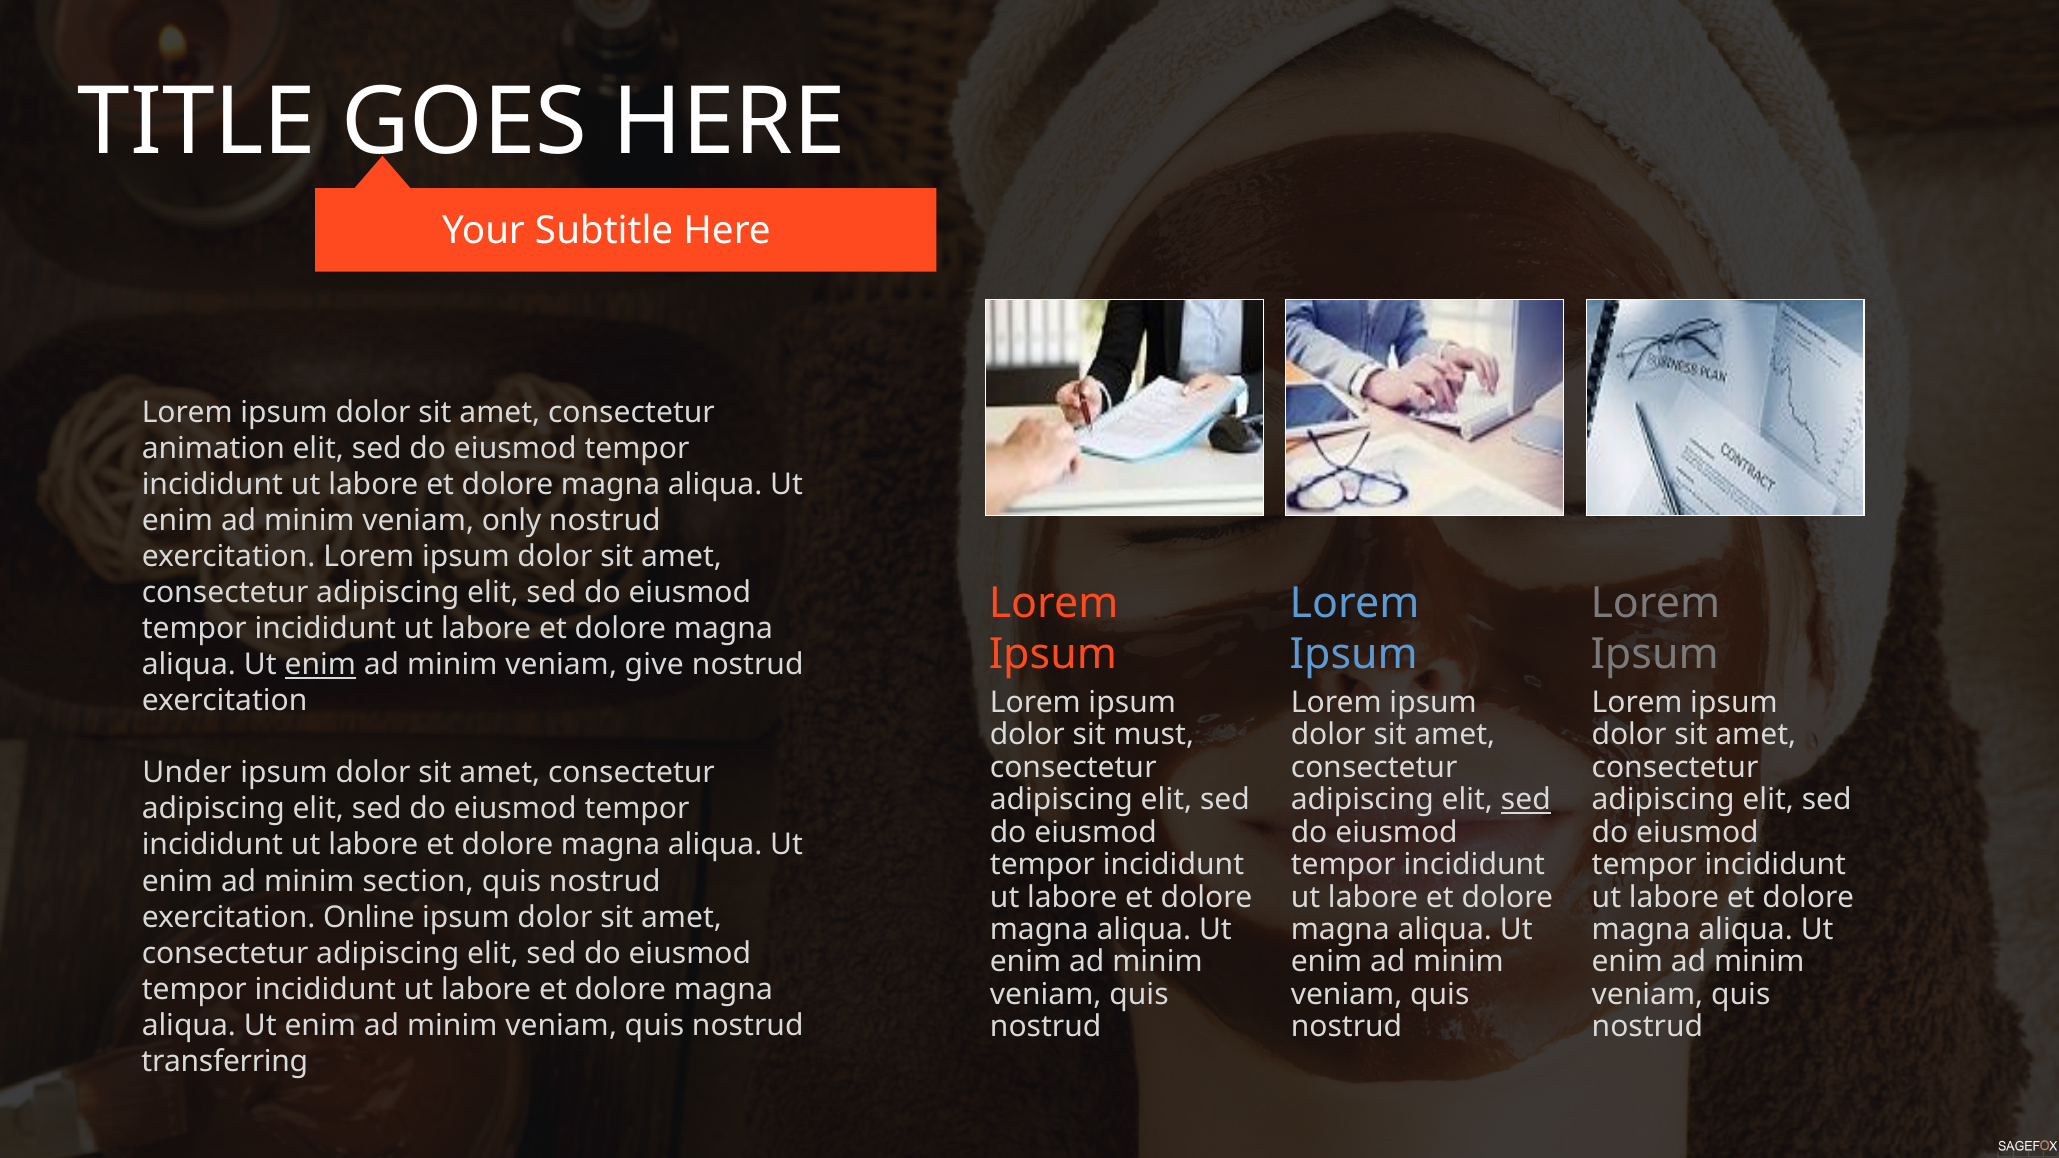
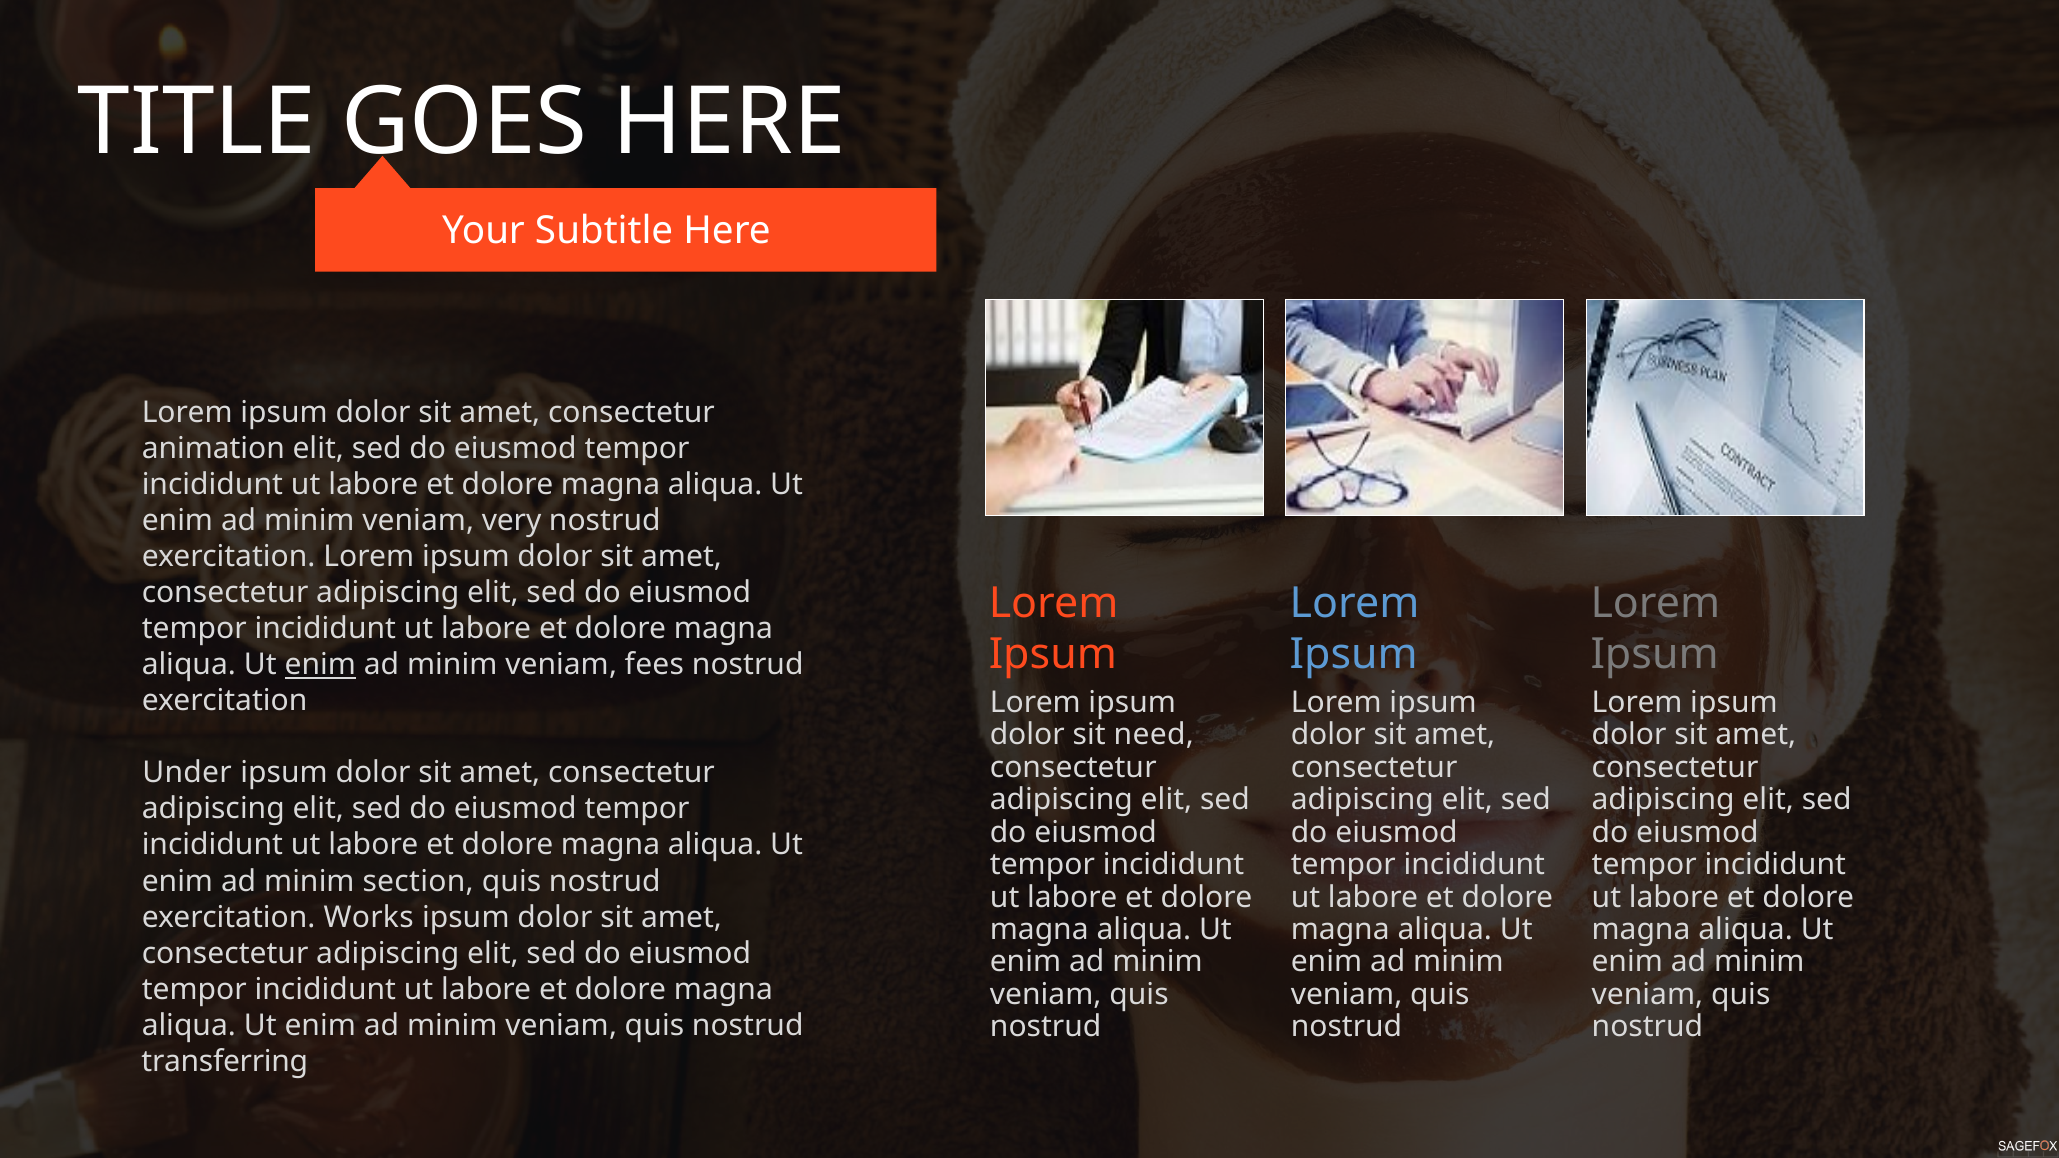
only: only -> very (512, 521)
give: give -> fees (654, 665)
must: must -> need (1154, 735)
sed underline: present -> none (1526, 800)
Online: Online -> Works (369, 917)
